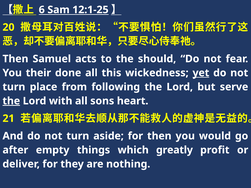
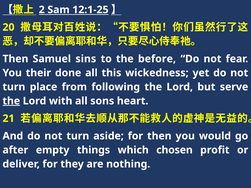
6: 6 -> 2 (42, 10)
acts: acts -> sins (86, 59)
should: should -> before (157, 59)
yet underline: present -> none (201, 73)
greatly: greatly -> chosen (174, 150)
